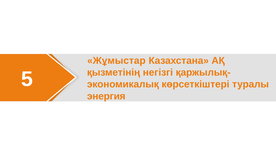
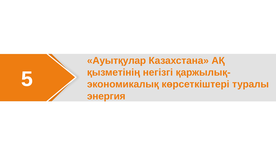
Жұмыстар: Жұмыстар -> Ауытқулар (116, 61)
